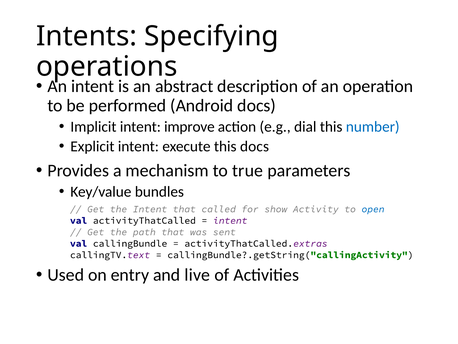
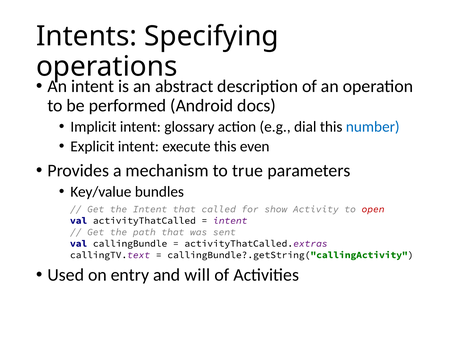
improve: improve -> glossary (189, 127)
this docs: docs -> even (255, 146)
open colour: blue -> red (373, 209)
live: live -> will (197, 275)
